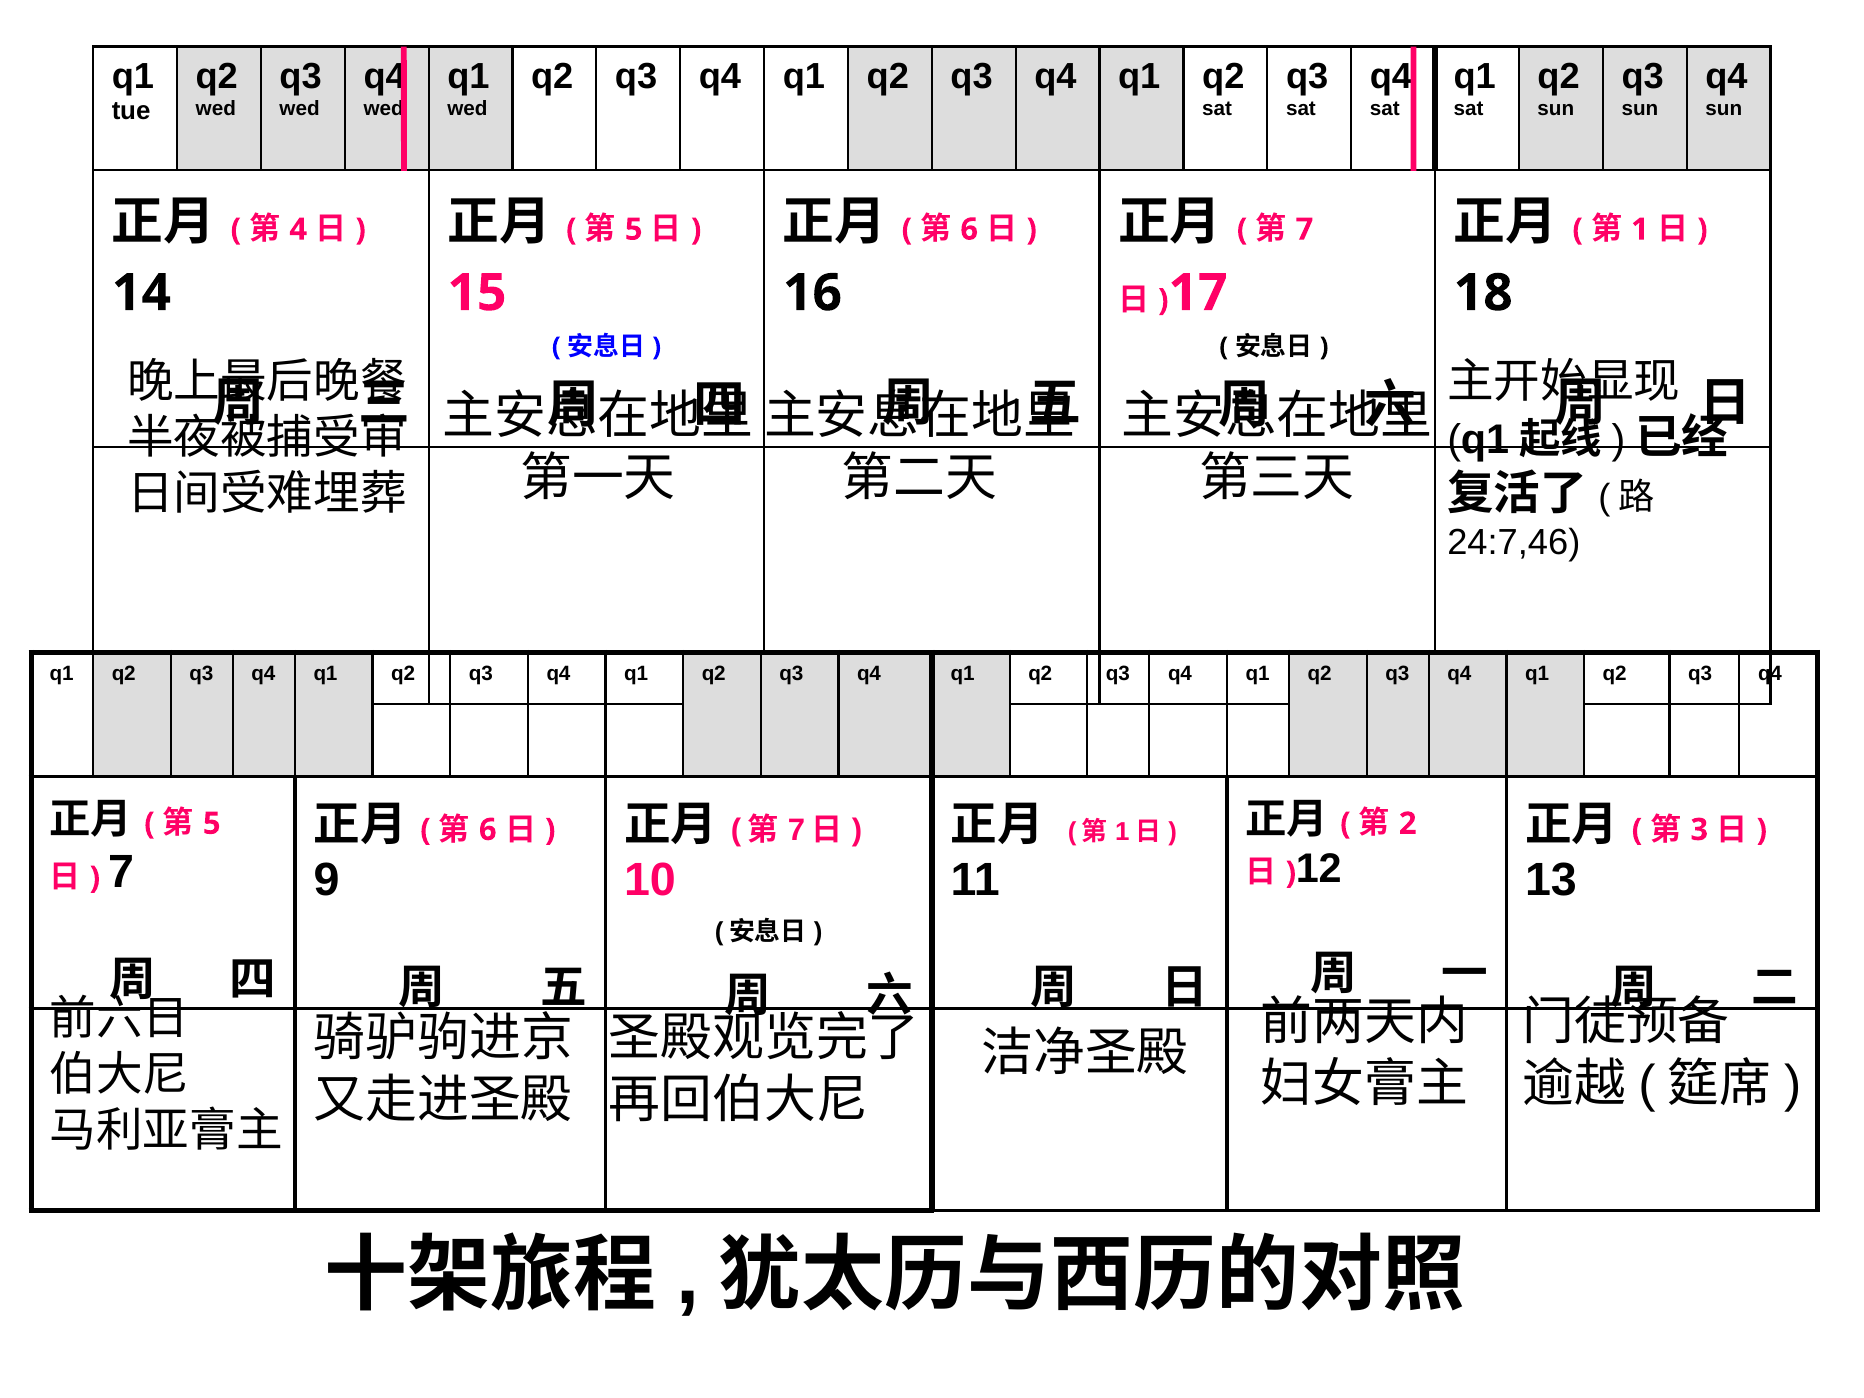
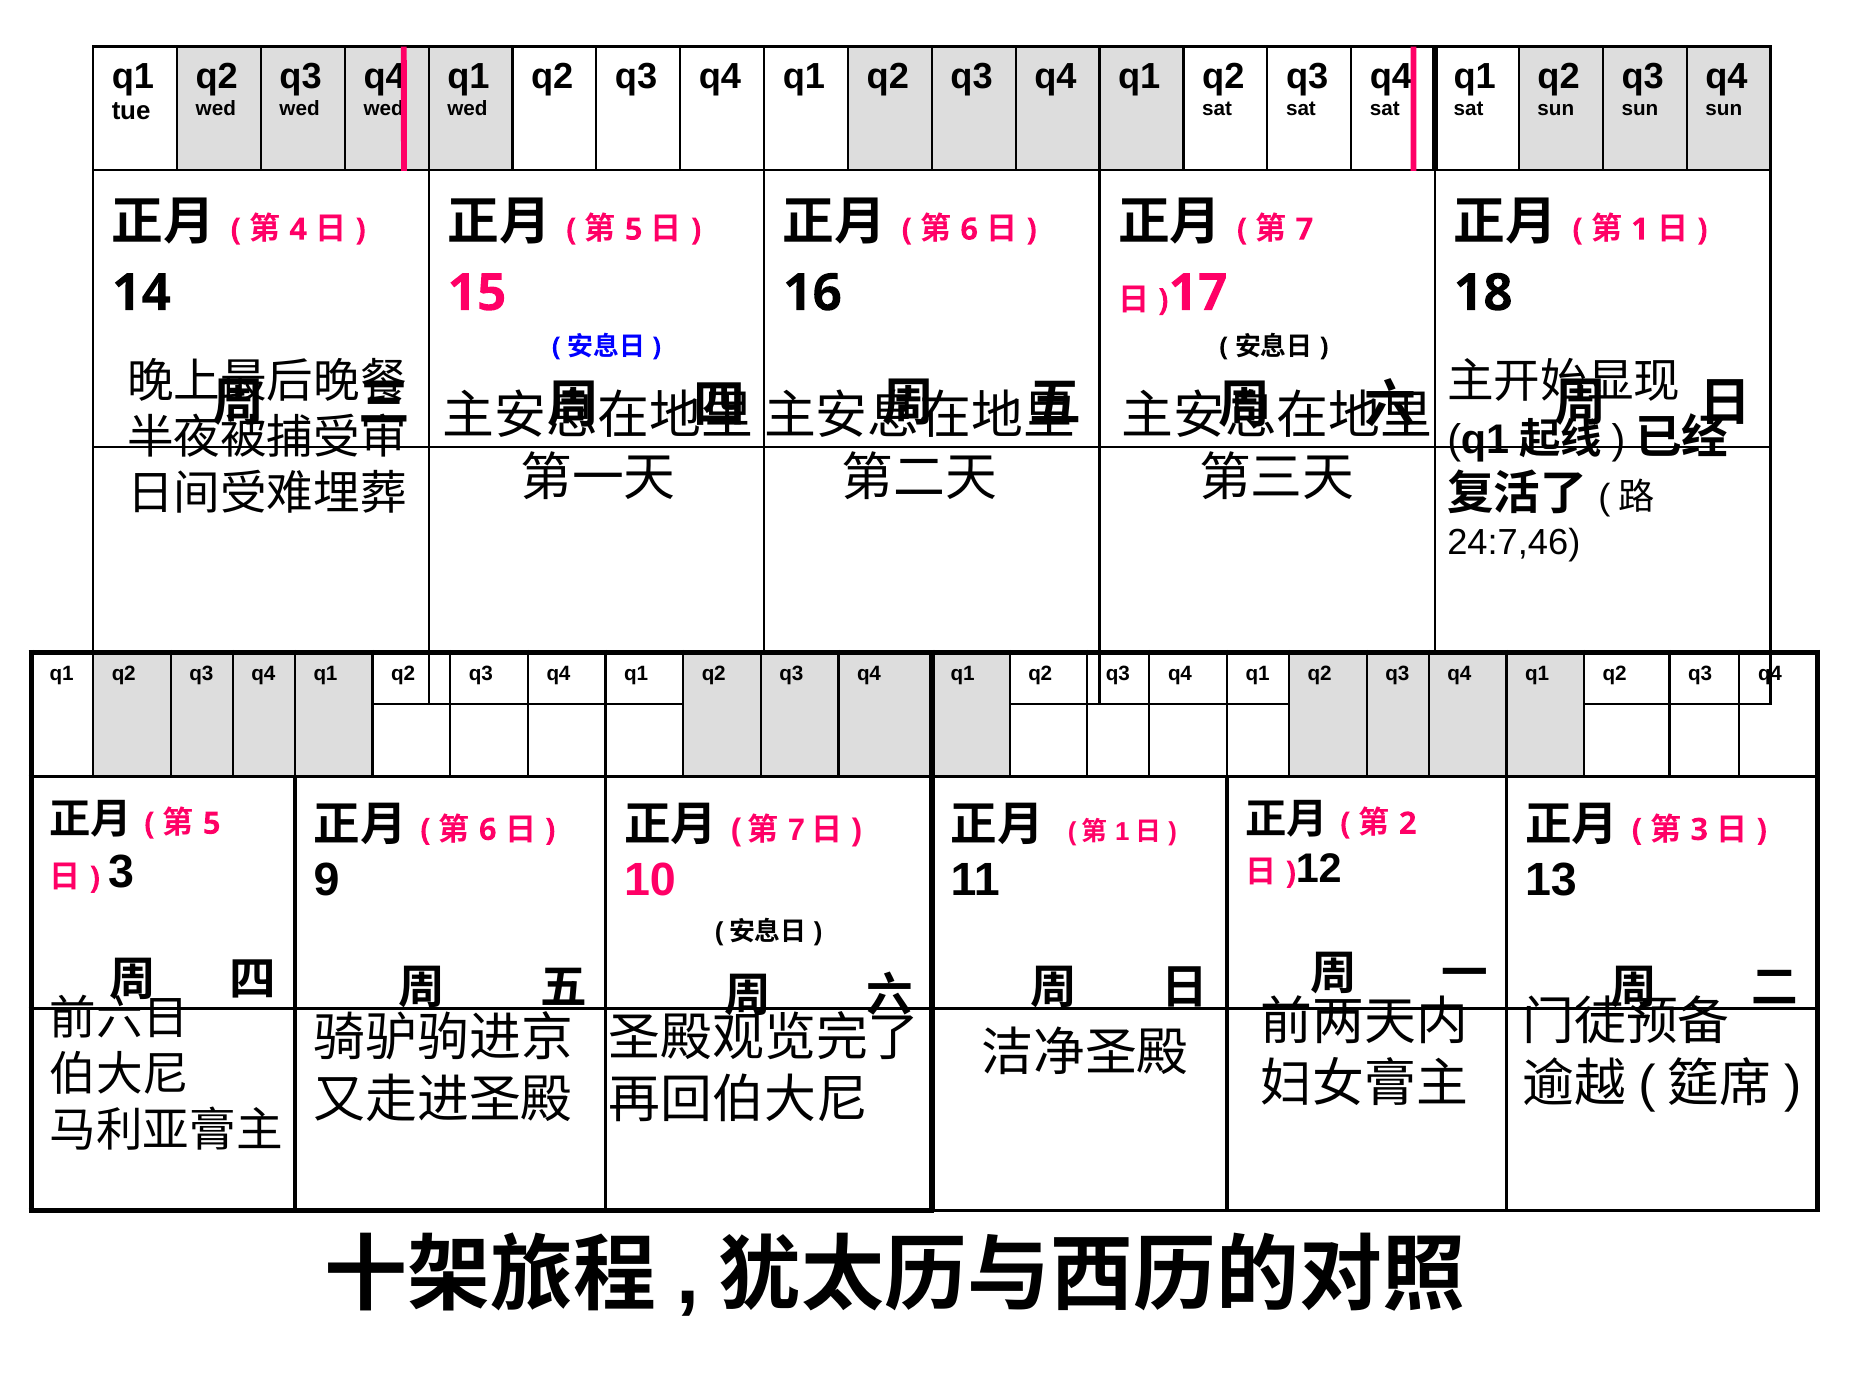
7: 7 -> 3 (121, 873)
